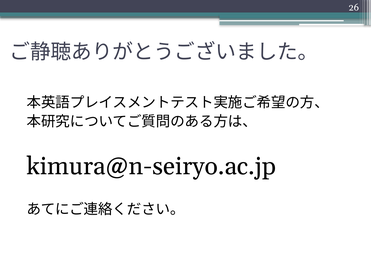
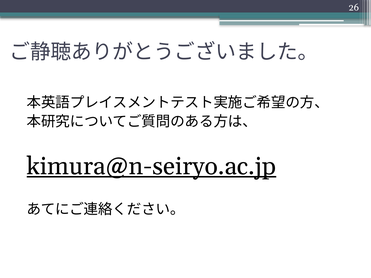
kimura@n-seiryo.ac.jp underline: none -> present (151, 166)
